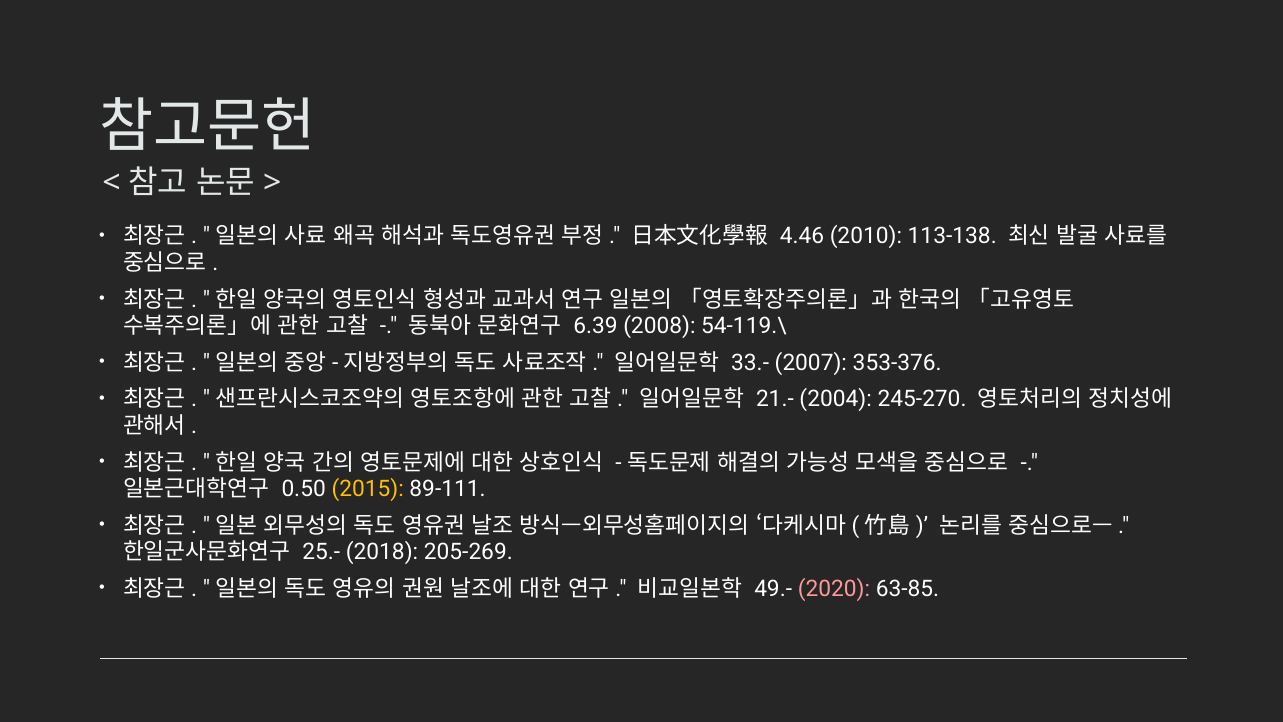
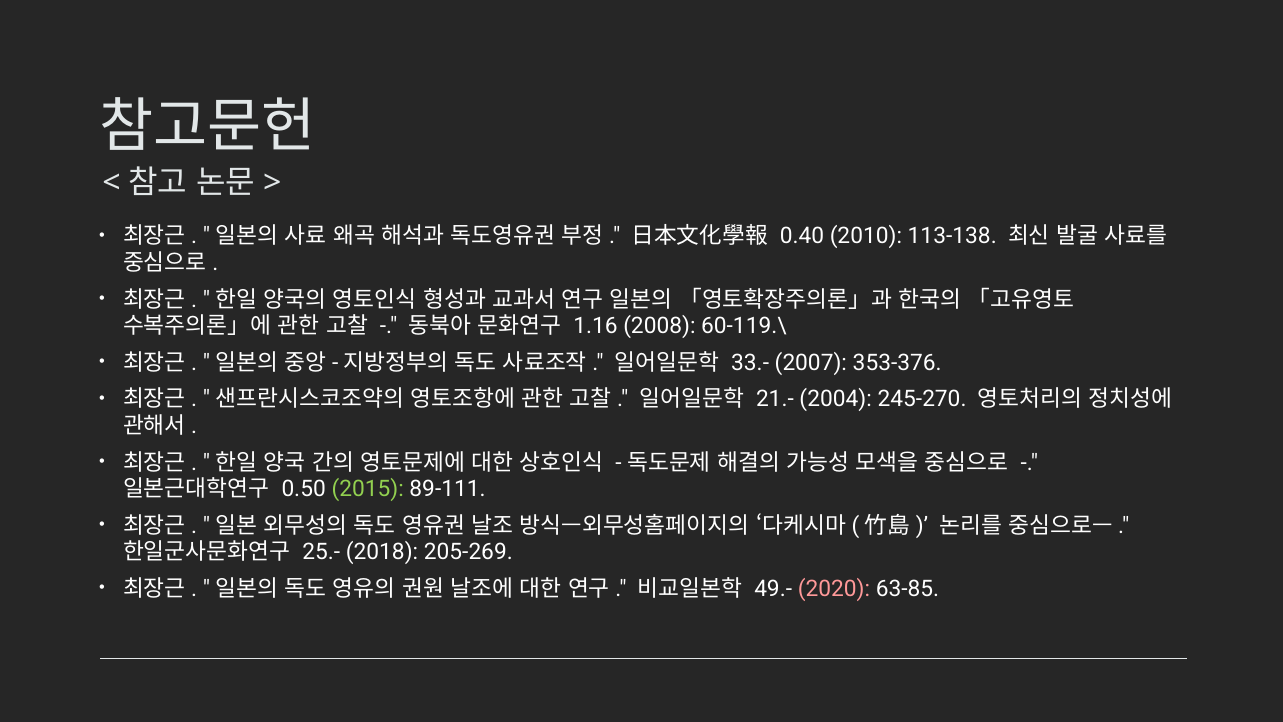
4.46: 4.46 -> 0.40 (802, 236)
6.39: 6.39 -> 1.16 (595, 326)
54-119.\: 54-119.\ -> 60-119.\ (744, 326)
2015 colour: yellow -> light green (368, 489)
